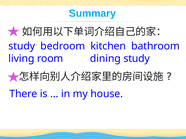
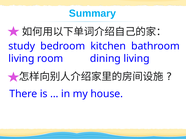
dining study: study -> living (137, 59)
